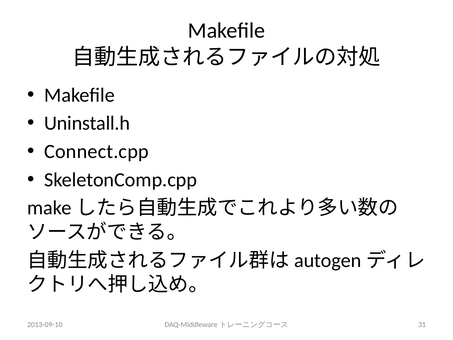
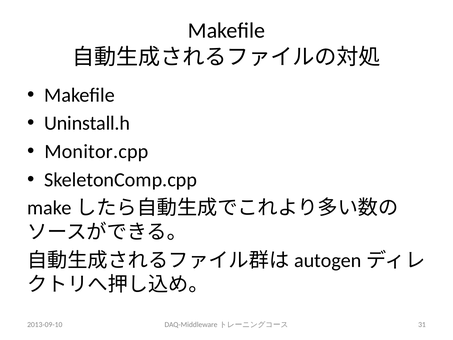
Connect.cpp: Connect.cpp -> Monitor.cpp (96, 151)
